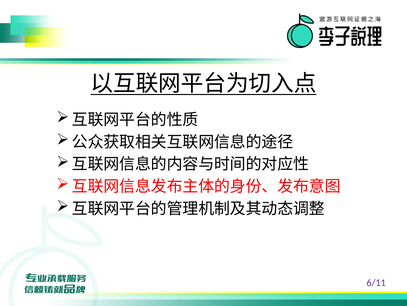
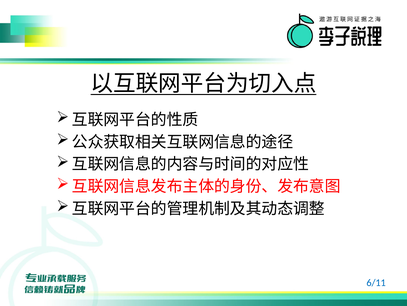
6/11 colour: purple -> blue (376, 282)
